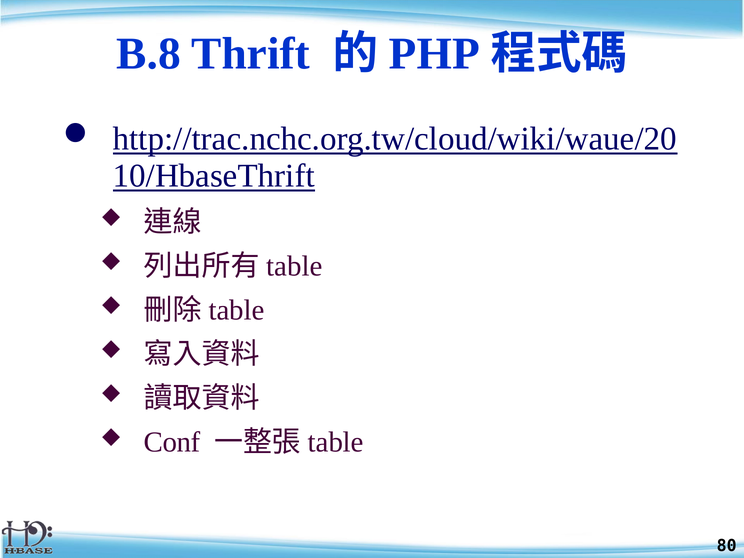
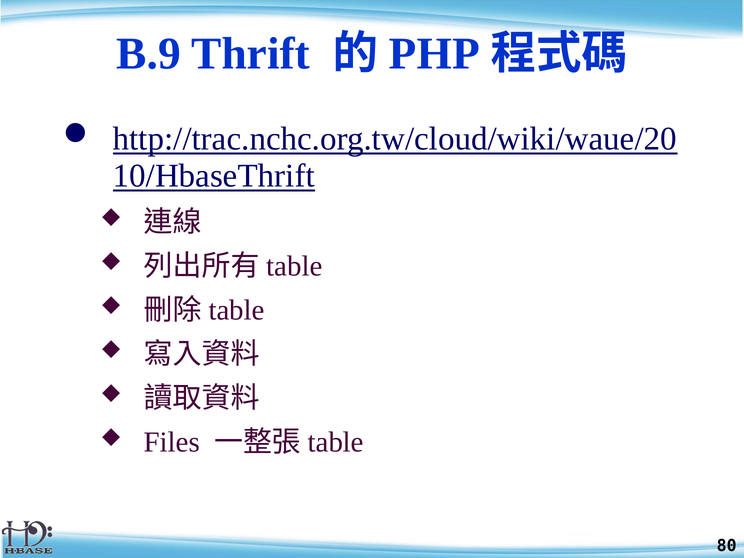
B.8: B.8 -> B.9 (149, 54)
Conf: Conf -> Files (172, 442)
